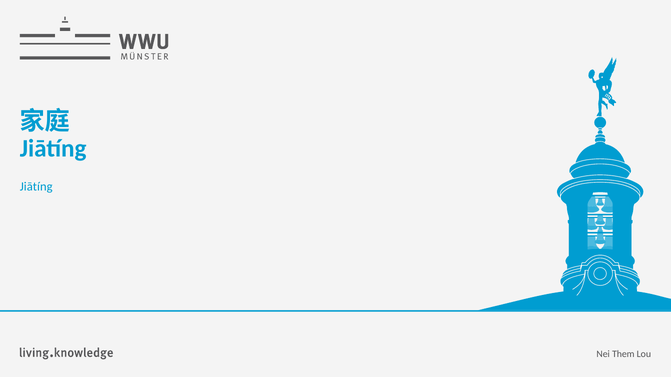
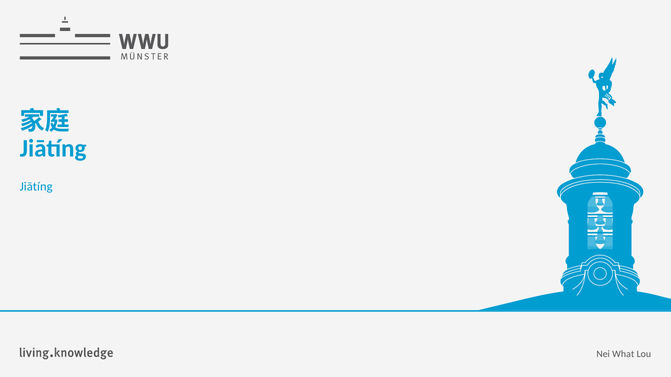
Them: Them -> What (623, 354)
